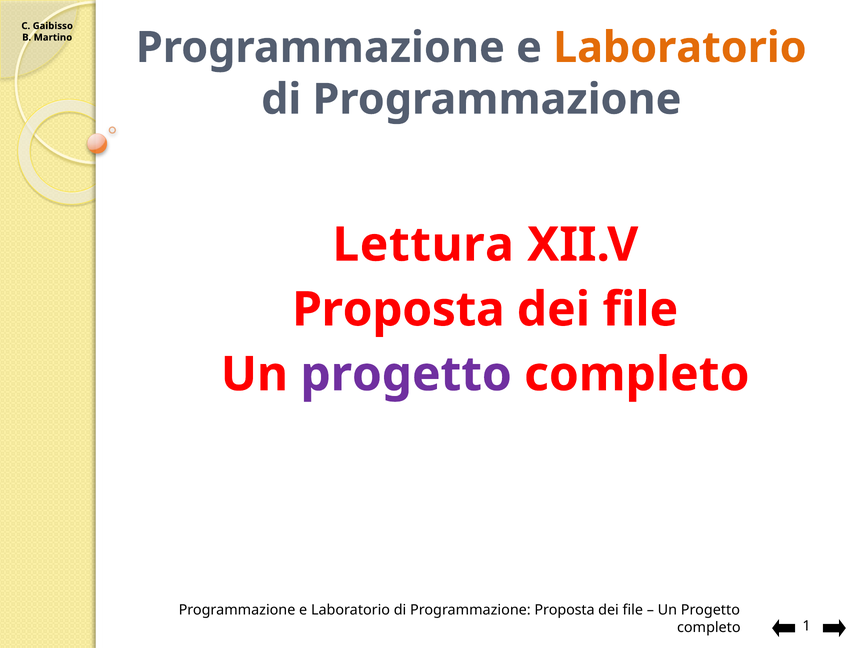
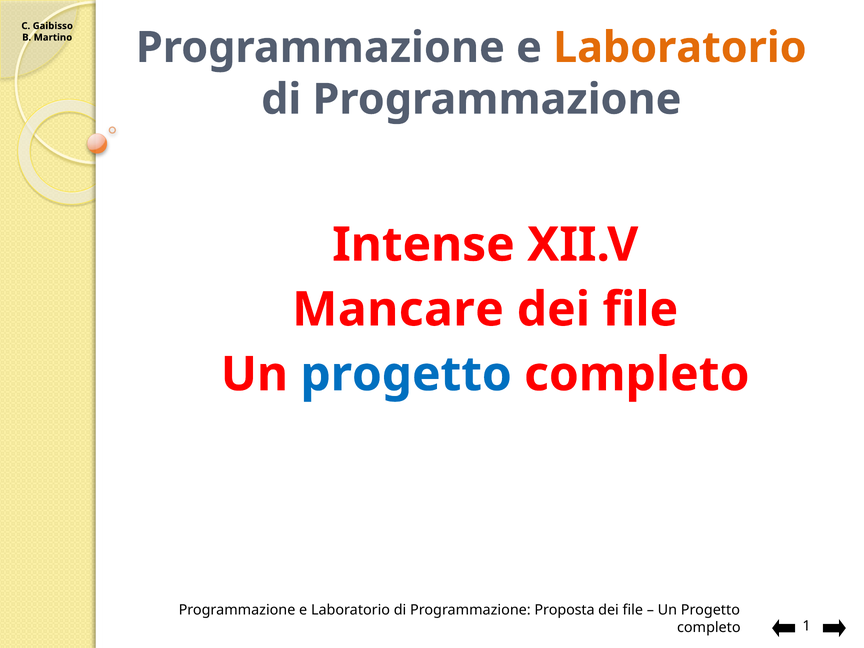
Lettura: Lettura -> Intense (423, 245)
Proposta: Proposta -> Mancare (398, 310)
progetto colour: purple -> blue (406, 374)
